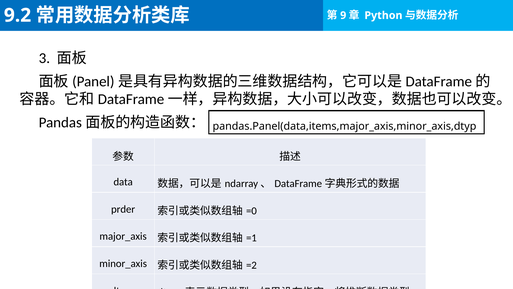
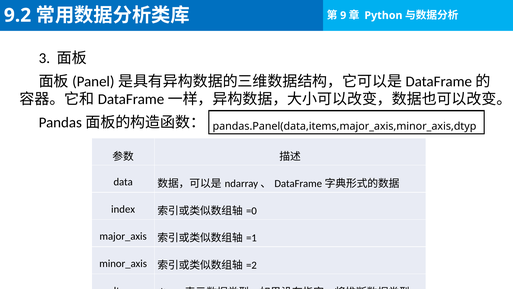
prder: prder -> index (123, 209)
